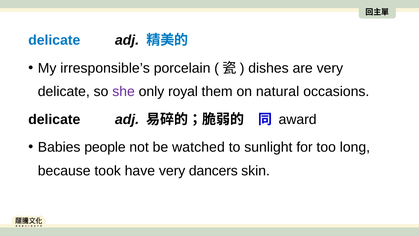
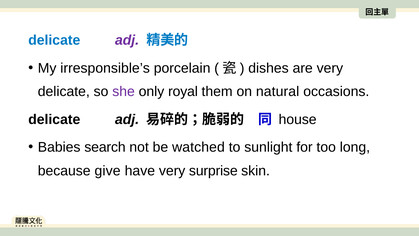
adj colour: black -> purple (127, 40)
award: award -> house (298, 119)
people: people -> search (105, 147)
took: took -> give (108, 171)
dancers: dancers -> surprise (213, 171)
